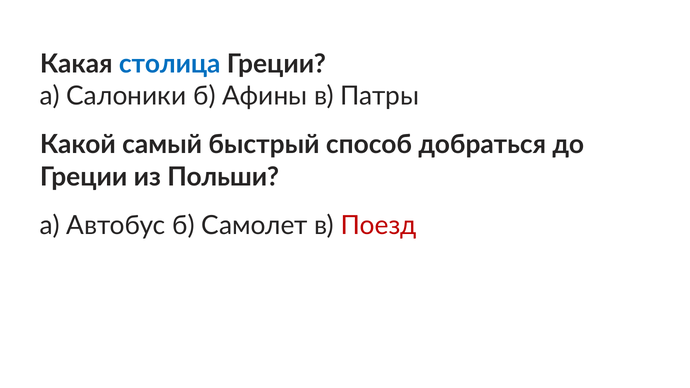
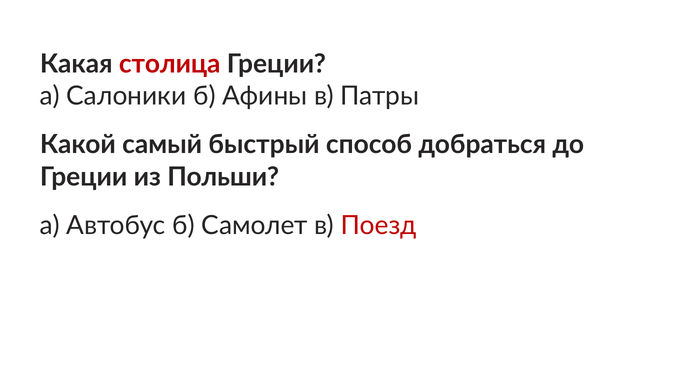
столица colour: blue -> red (170, 64)
